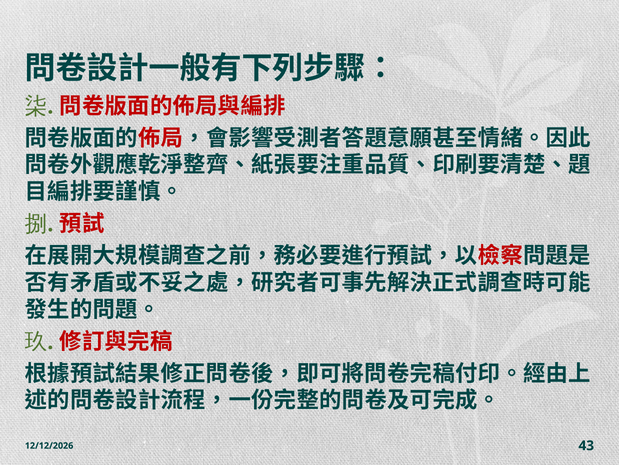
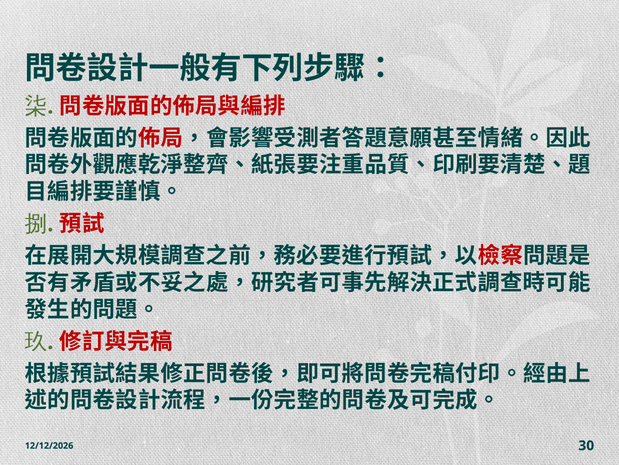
43: 43 -> 30 (586, 445)
